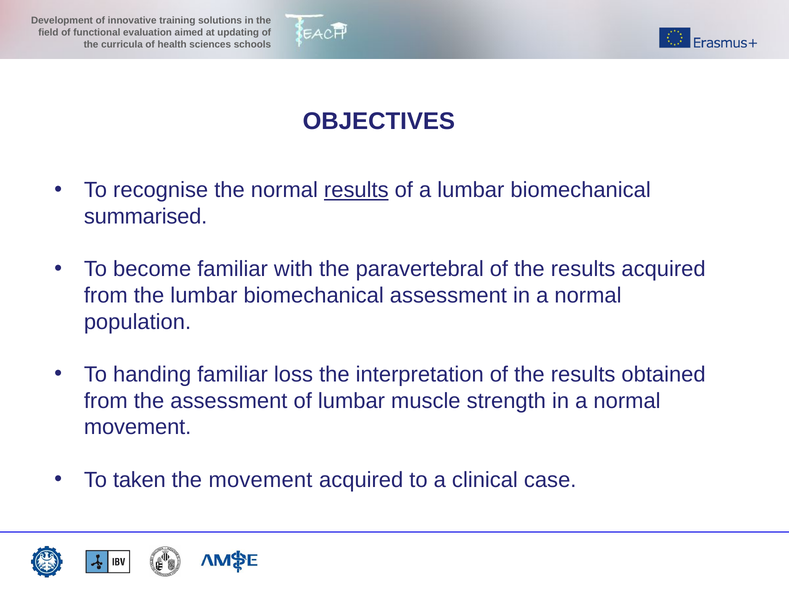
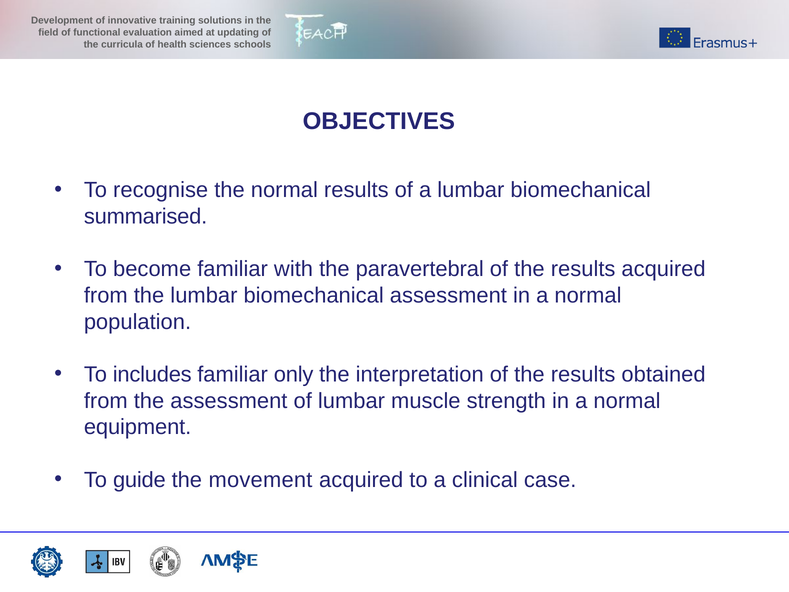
results underline: present -> none (356, 190)
handing: handing -> includes (152, 374)
loss: loss -> only (294, 374)
movement: movement -> equipment (138, 427)
taken: taken -> guide (139, 480)
